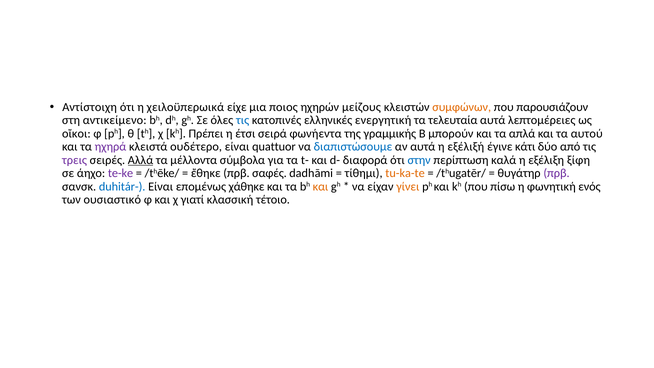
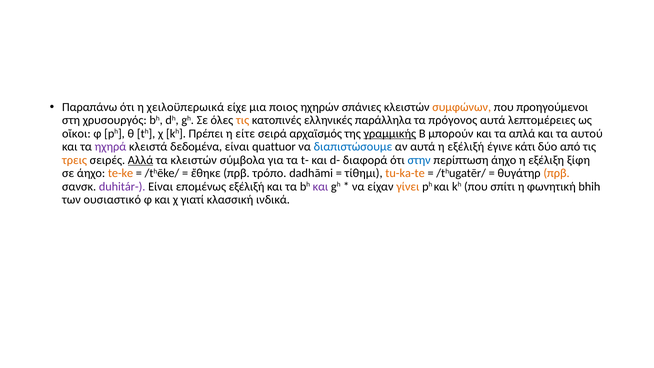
Αντίστοιχη: Αντίστοιχη -> Παραπάνω (90, 107)
μείζους: μείζους -> σπάνιες (362, 107)
παρουσιάζουν: παρουσιάζουν -> προηγούμενοι (552, 107)
αντικείμενο: αντικείμενο -> χρυσουργός (115, 120)
τις colour: blue -> orange (243, 120)
ενεργητική: ενεργητική -> παράλληλα (383, 120)
τελευταία: τελευταία -> πρόγονος (453, 120)
έτσι: έτσι -> είτε (245, 133)
φωνήεντα: φωνήεντα -> αρχαϊσμός (316, 133)
γραμμικής underline: none -> present (390, 133)
ουδέτερο: ουδέτερο -> δεδομένα (196, 147)
τρεις colour: purple -> orange (75, 160)
τα μέλλοντα: μέλλοντα -> κλειστών (194, 160)
περίπτωση καλά: καλά -> άηχο (504, 160)
te-ke colour: purple -> orange (121, 173)
σαφές: σαφές -> τρόπο (269, 173)
πρβ colour: purple -> orange (557, 173)
duhitár- colour: blue -> purple (122, 186)
επομένως χάθηκε: χάθηκε -> εξέλιξή (247, 186)
και colour: orange -> purple (321, 186)
πίσω: πίσω -> σπίτι (503, 186)
ενός: ενός -> bhih (589, 186)
τέτοιο: τέτοιο -> ινδικά (273, 200)
